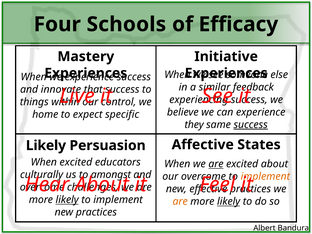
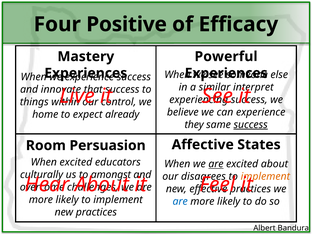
Schools: Schools -> Positive (127, 24)
Initiative: Initiative -> Powerful (226, 57)
feedback: feedback -> interpret (253, 87)
specific: specific -> already (122, 114)
Likely: Likely -> Room (46, 145)
our overcome: overcome -> disagrees (203, 177)
likely underline: present -> none (67, 200)
are colour: orange -> blue (180, 201)
likely underline: present -> none (229, 201)
